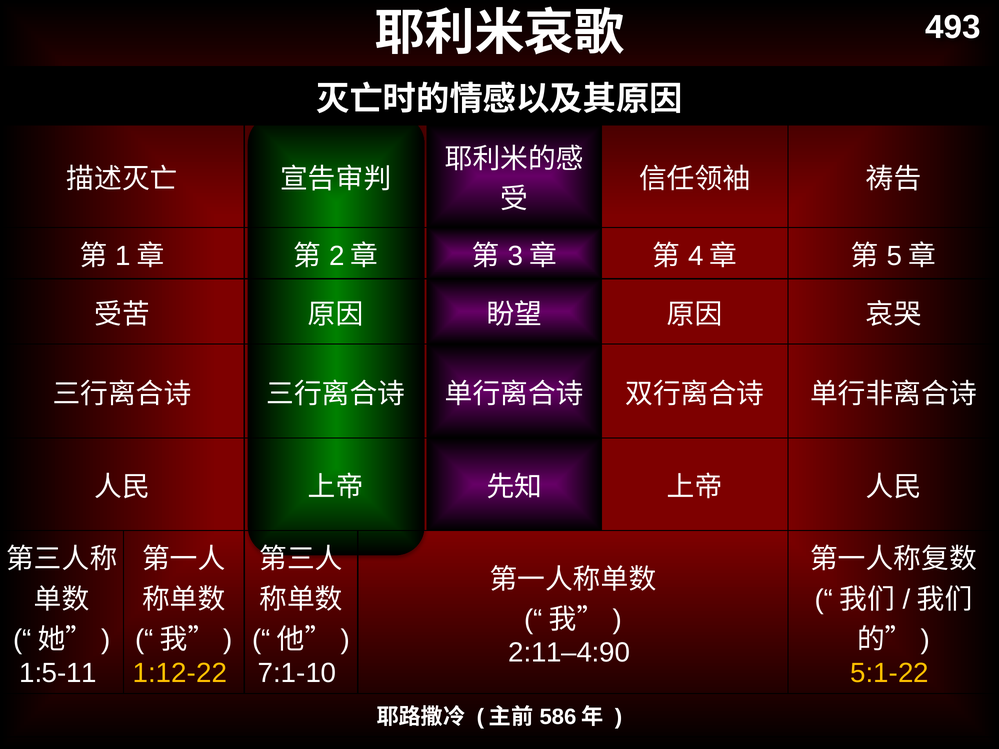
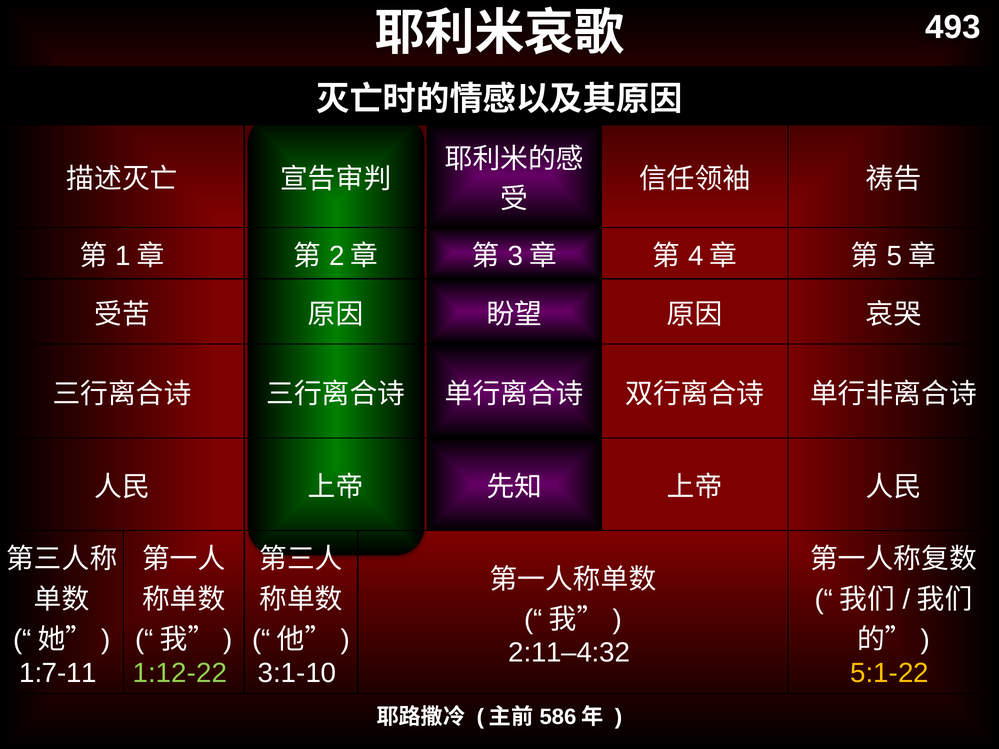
2:11–4:90: 2:11–4:90 -> 2:11–4:32 (569, 653)
1:5-11: 1:5-11 -> 1:7-11 (58, 673)
1:12-22 colour: yellow -> light green (180, 673)
7:1-10: 7:1-10 -> 3:1-10 (297, 673)
